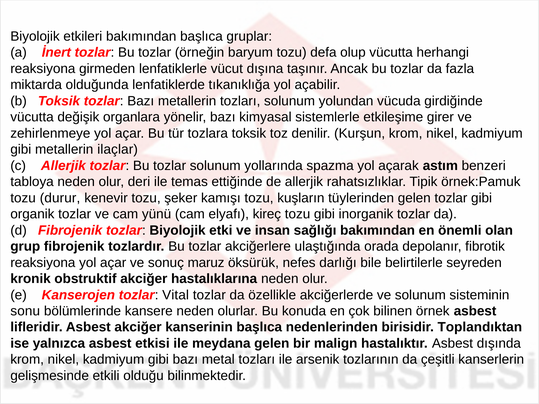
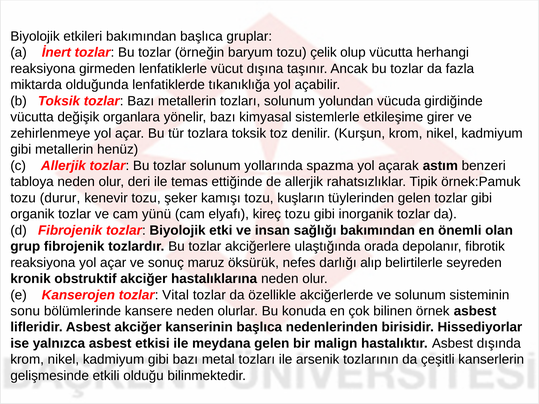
defa: defa -> çelik (323, 53)
ilaçlar: ilaçlar -> henüz (118, 150)
bile: bile -> alıp (371, 263)
Toplandıktan: Toplandıktan -> Hissediyorlar (480, 327)
